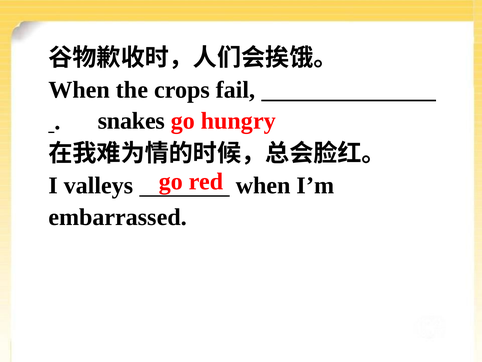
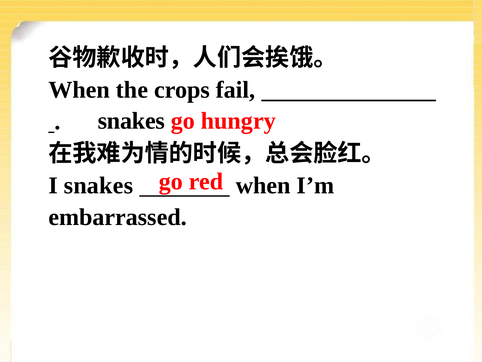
I valleys: valleys -> snakes (98, 185)
